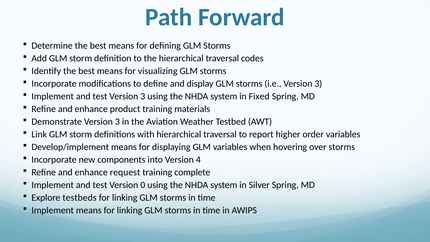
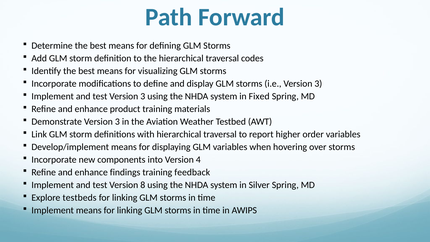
request: request -> findings (125, 172)
complete: complete -> feedback (192, 172)
0: 0 -> 8 (143, 185)
